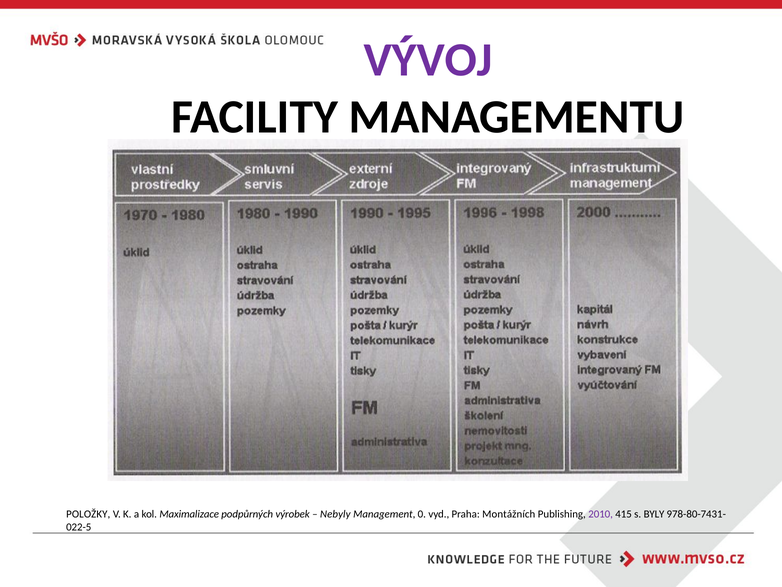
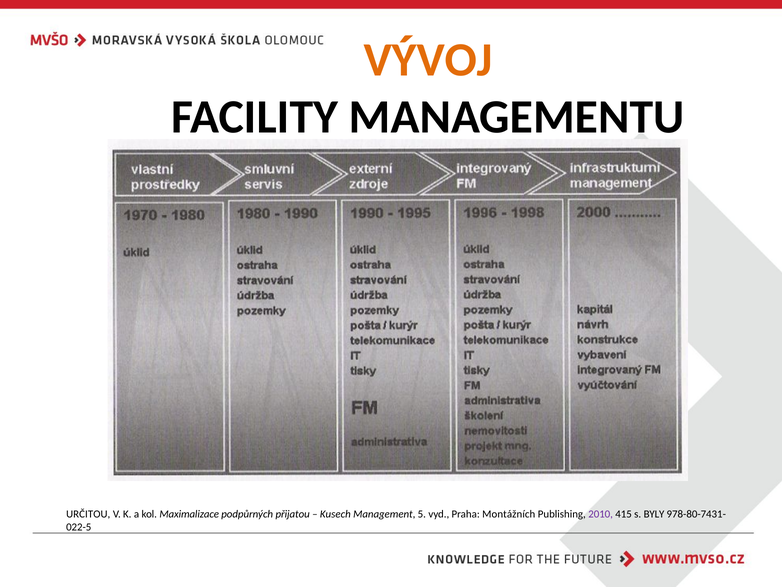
VÝVOJ colour: purple -> orange (428, 60)
POLOŽKY: POLOŽKY -> URČITOU (88, 514)
výrobek: výrobek -> přijatou (293, 514)
Nebyly: Nebyly -> Kusech (335, 514)
0: 0 -> 5 (422, 514)
